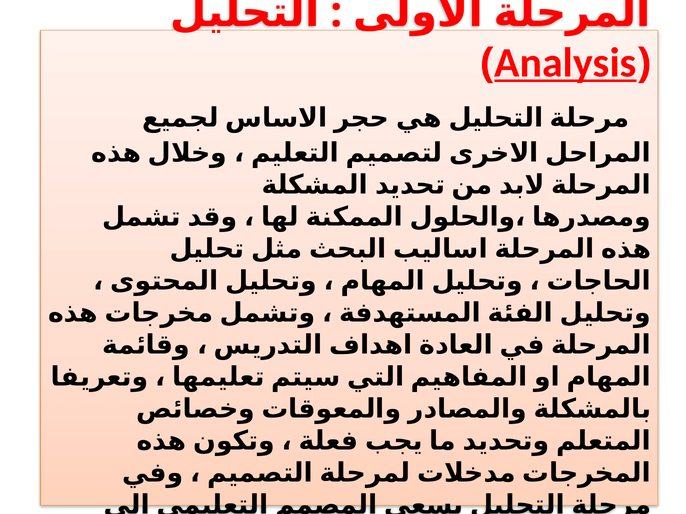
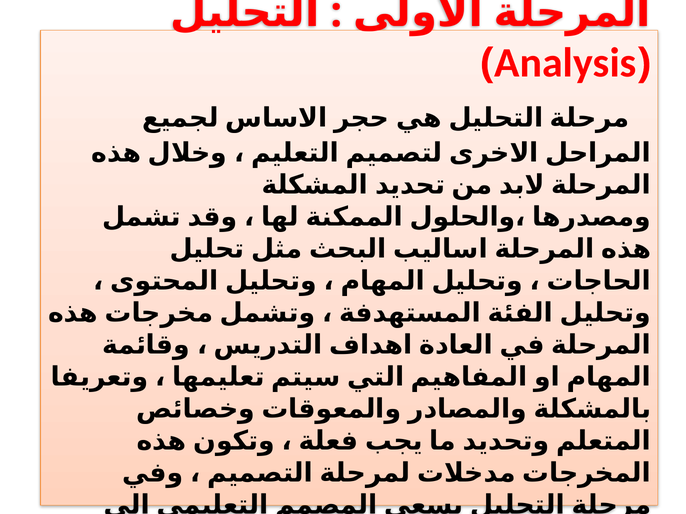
Analysis underline: present -> none (566, 63)
